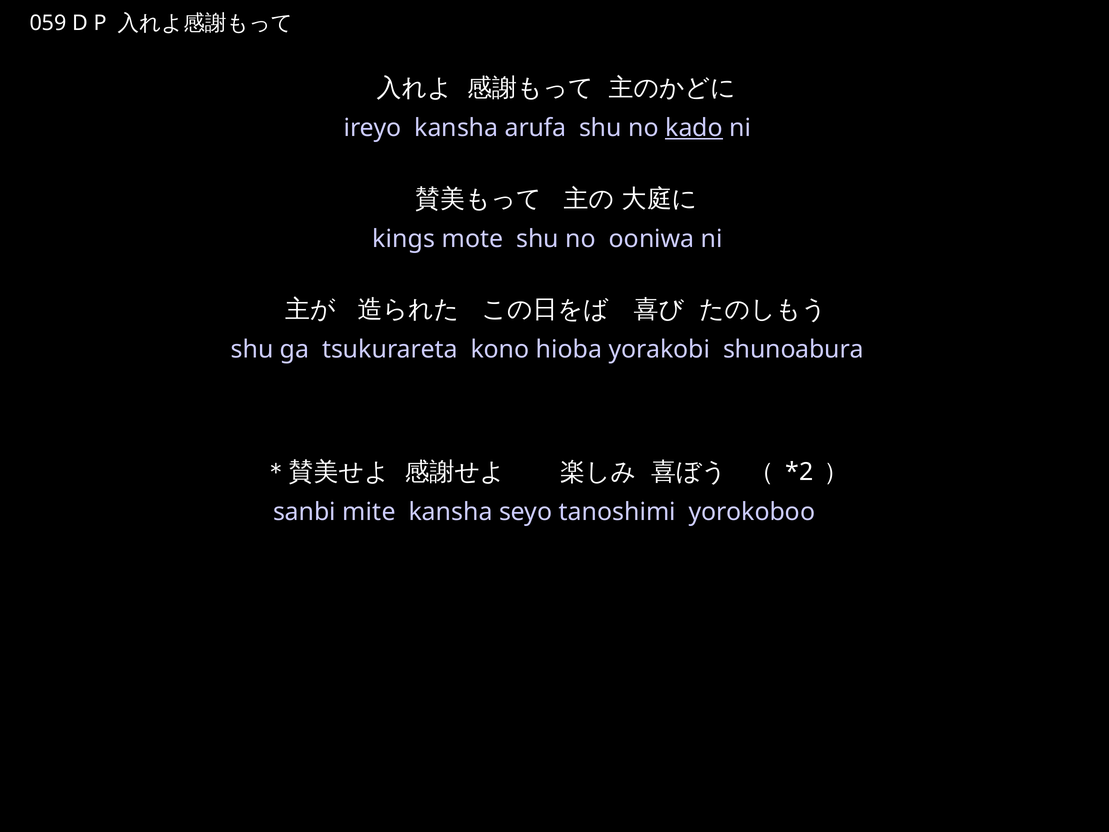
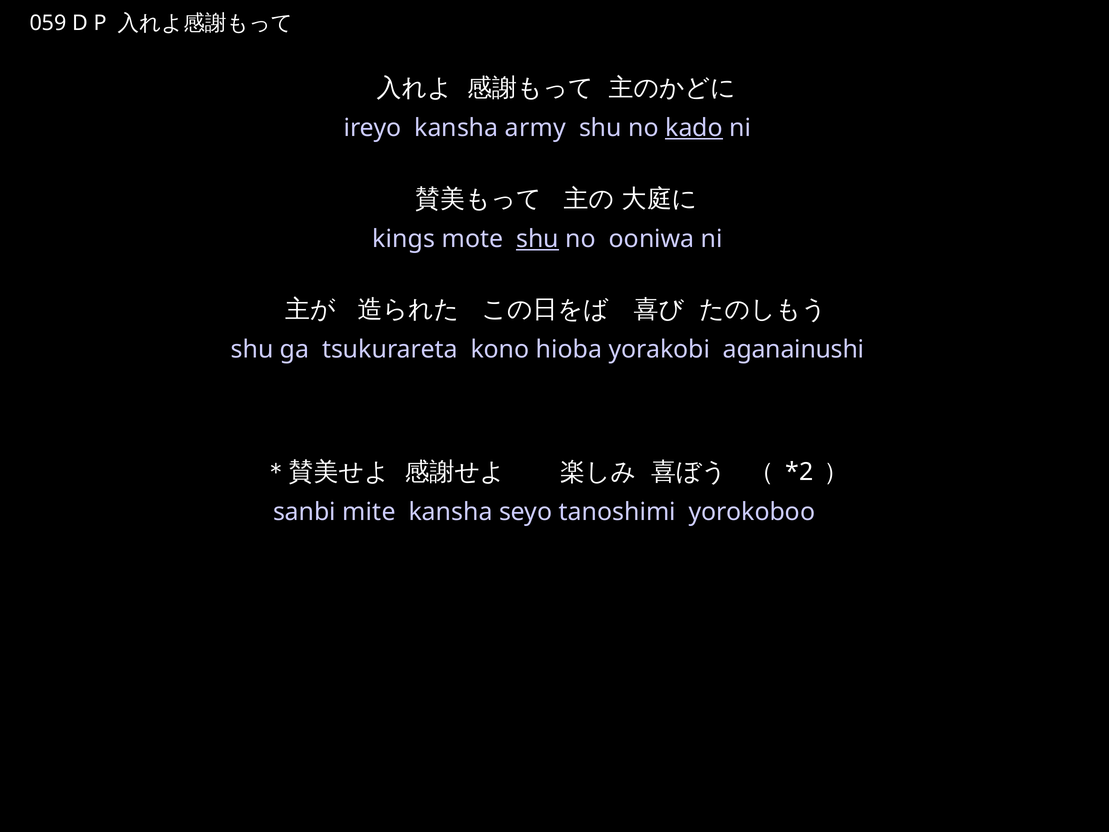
arufa: arufa -> army (535, 128)
shu underline: none -> present (538, 239)
shunoabura: shunoabura -> aganainushi (793, 350)
